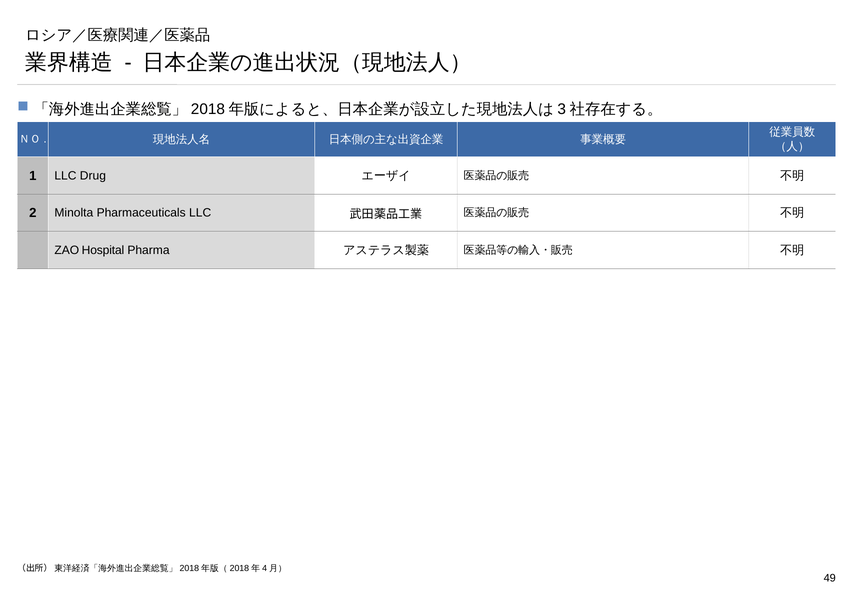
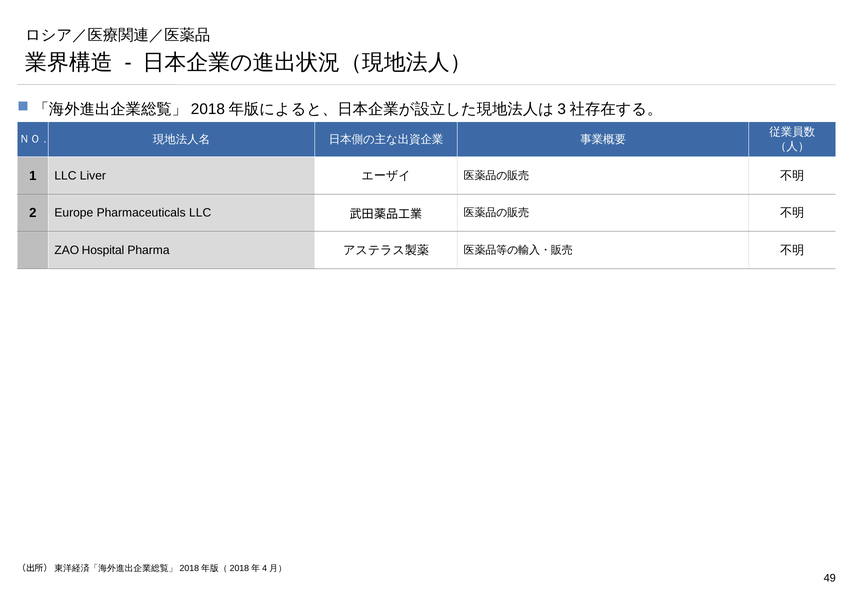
Drug: Drug -> Liver (93, 176)
Minolta: Minolta -> Europe (74, 213)
